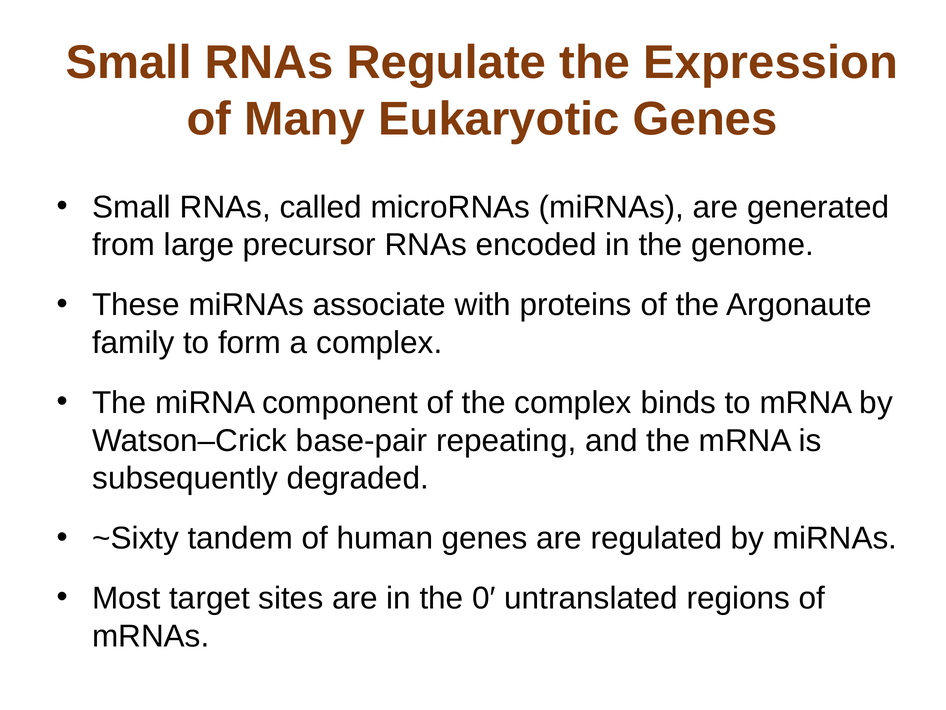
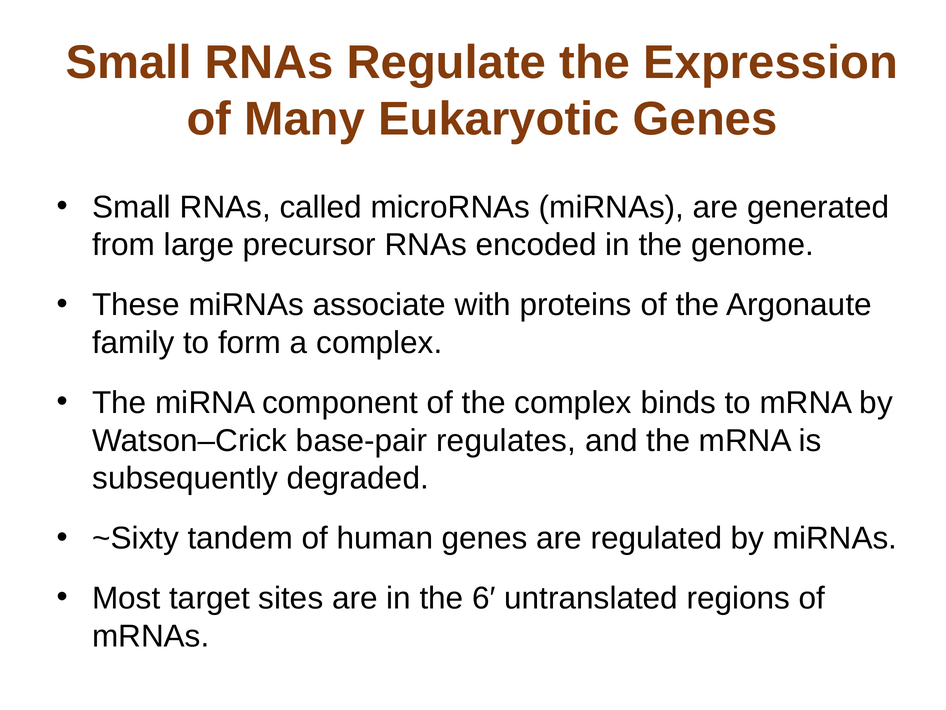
repeating: repeating -> regulates (506, 440)
0′: 0′ -> 6′ (484, 598)
